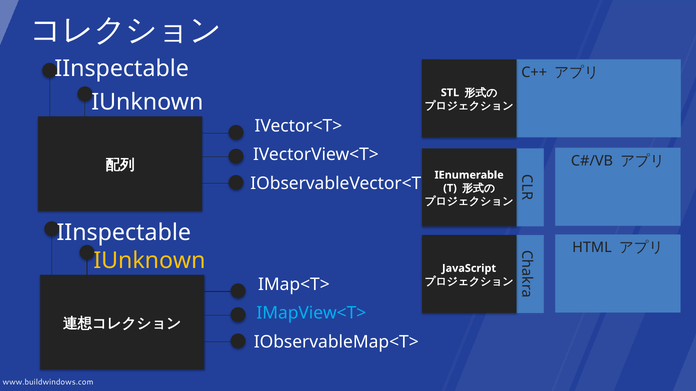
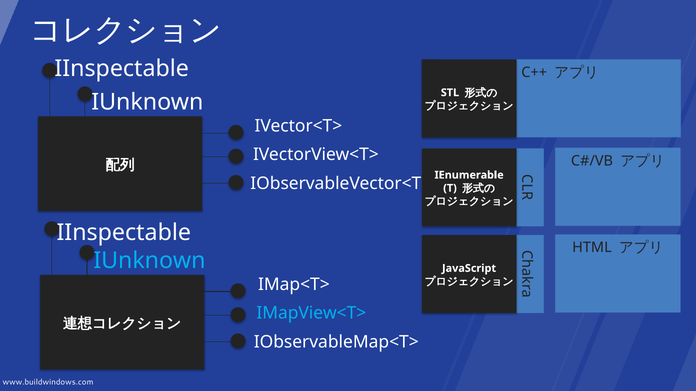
IUnknown colour: yellow -> light blue (149, 261)
